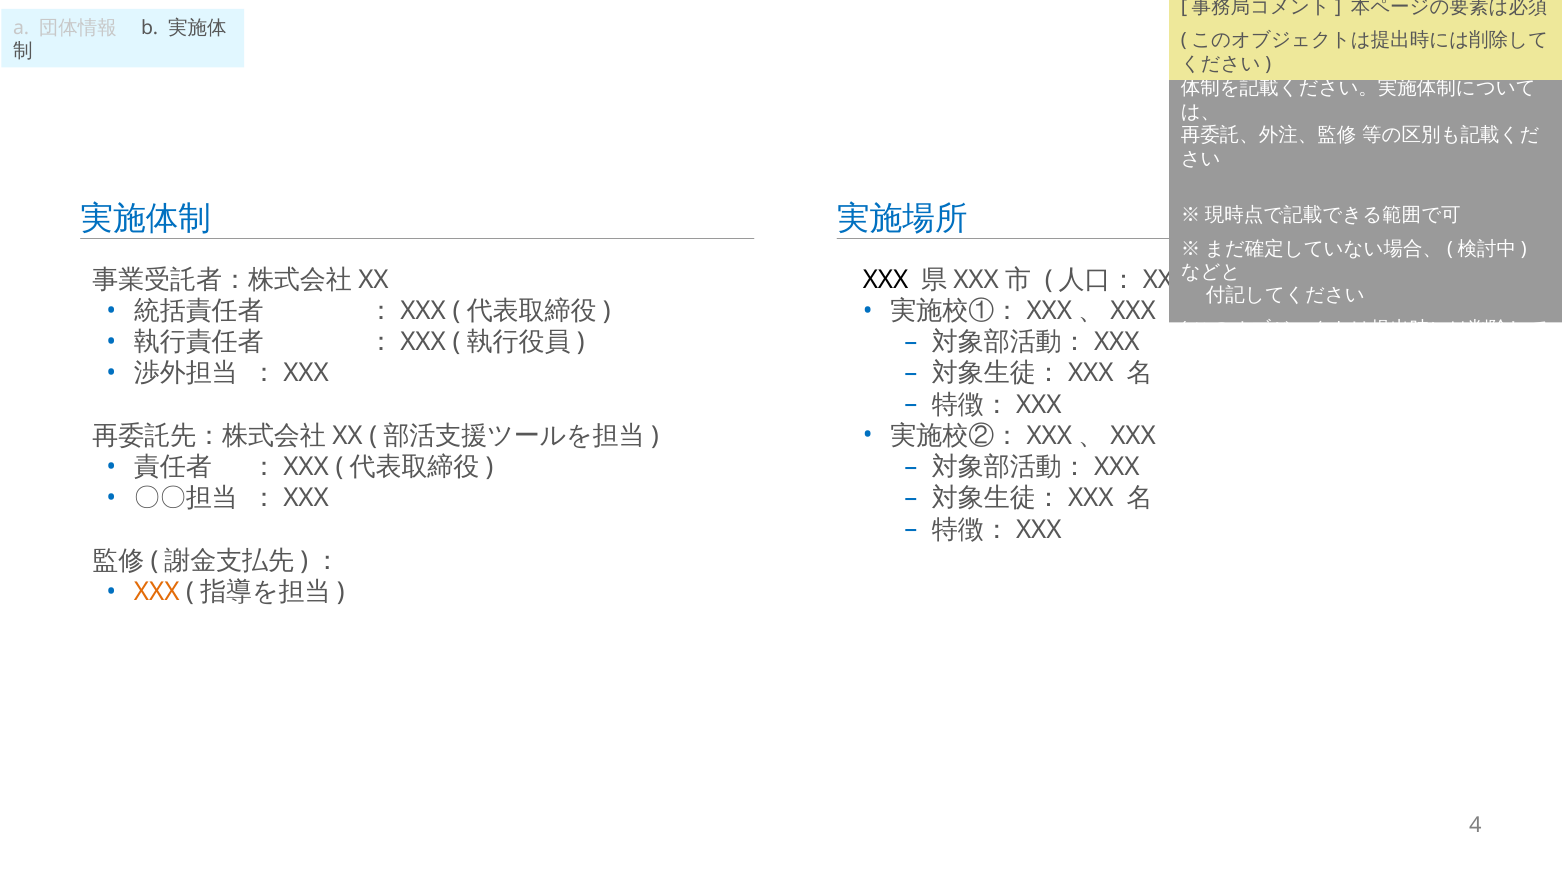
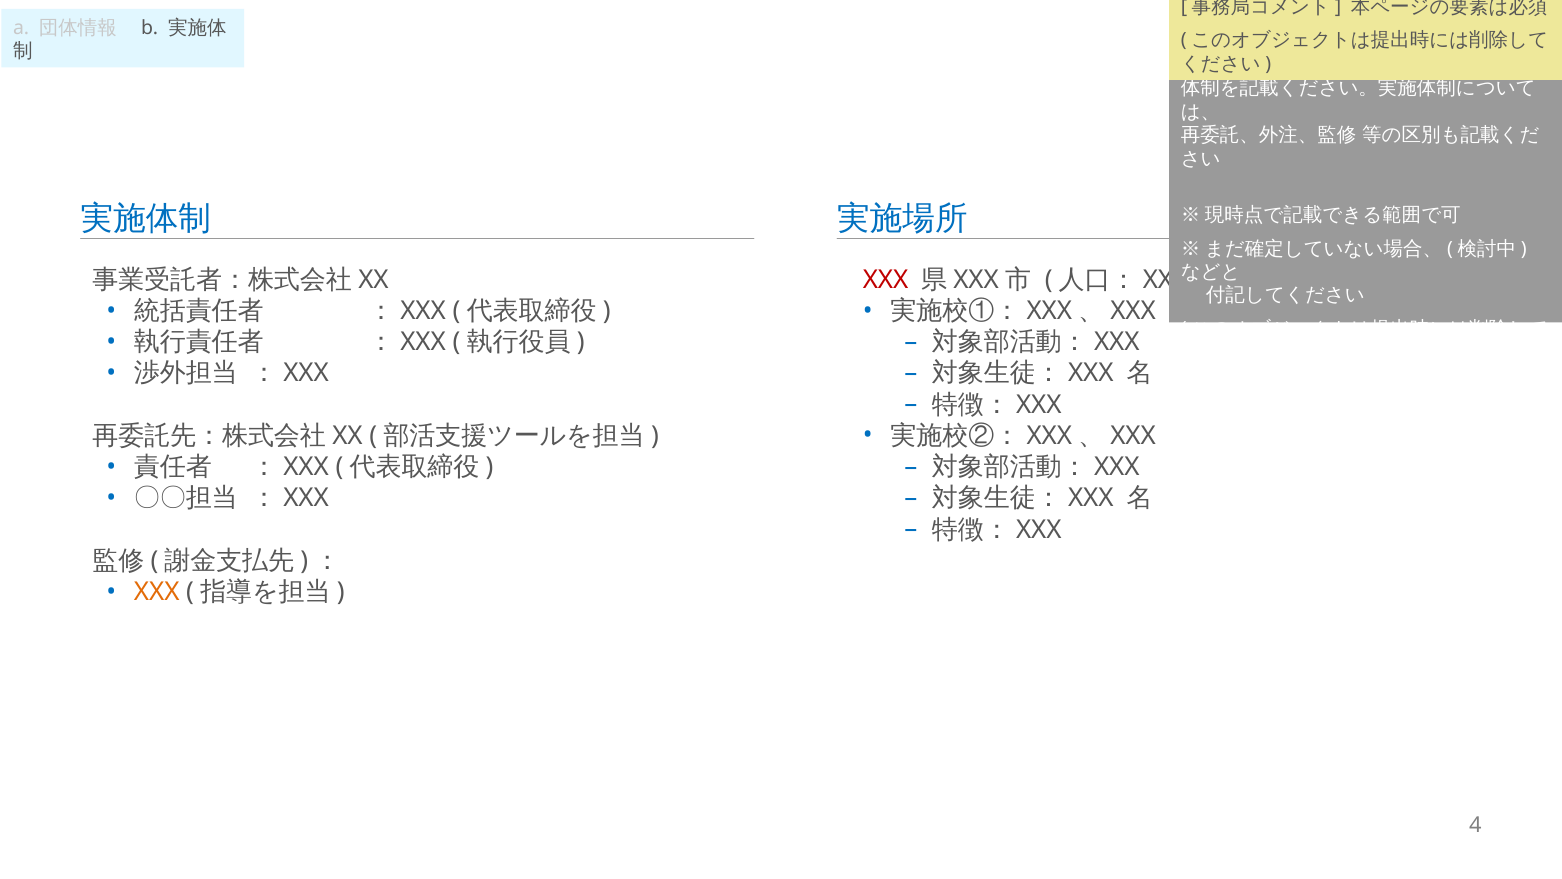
XXX colour: black -> red (886, 279)
